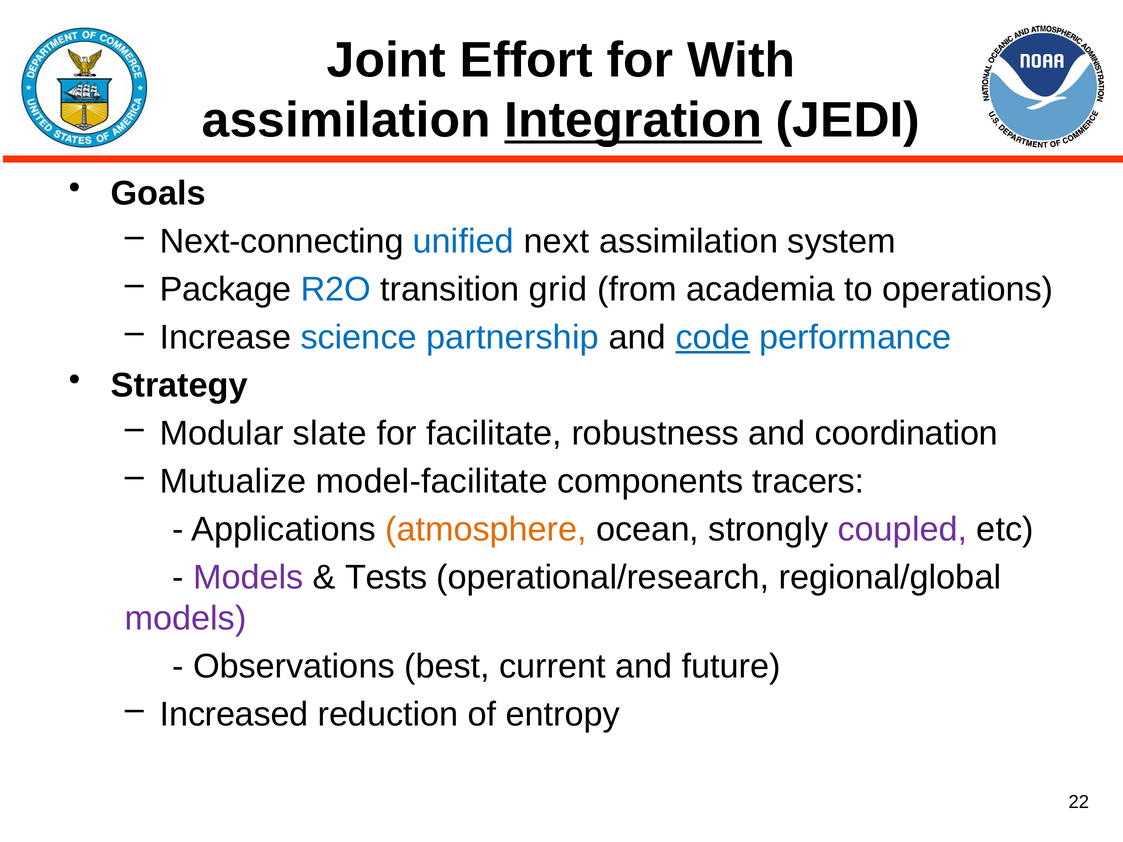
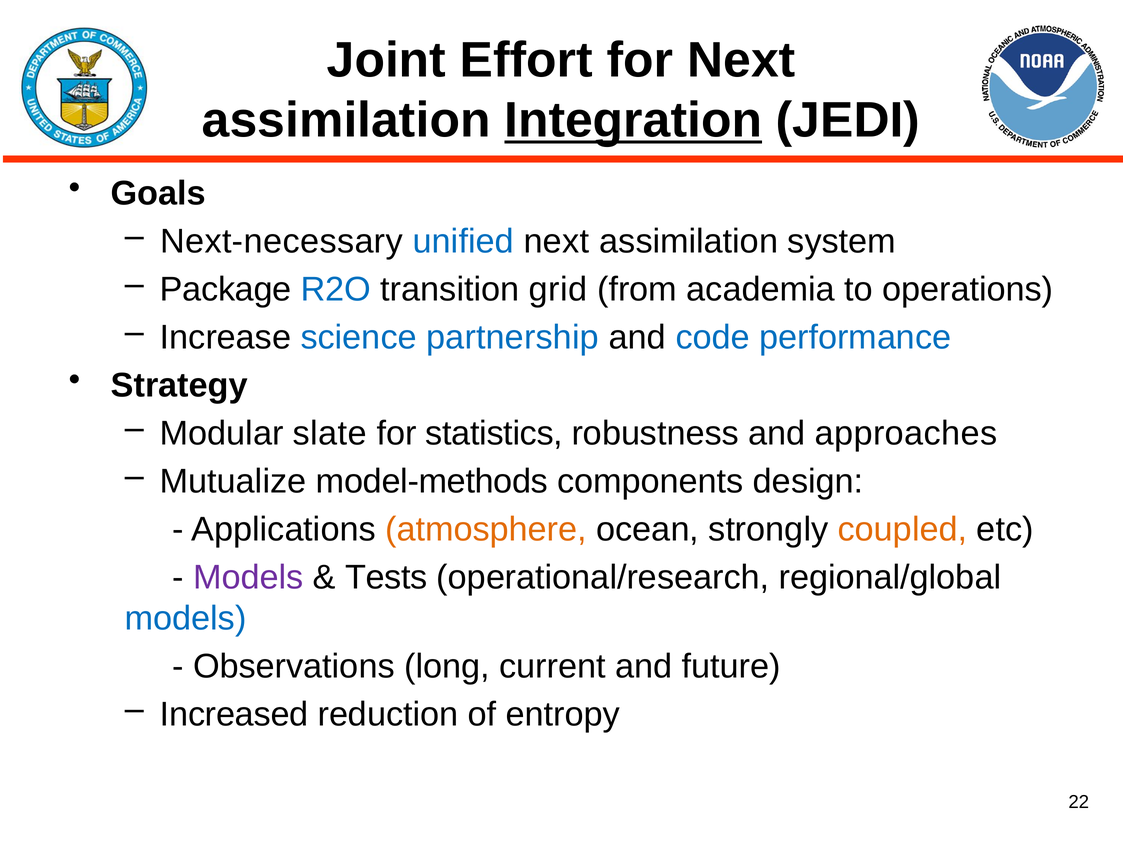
for With: With -> Next (741, 61)
Next-connecting: Next-connecting -> Next-necessary (281, 242)
code underline: present -> none (713, 338)
facilitate: facilitate -> statistics (494, 434)
coordination: coordination -> approaches (906, 434)
model-facilitate: model-facilitate -> model-methods (432, 482)
tracers: tracers -> design (808, 482)
coupled colour: purple -> orange (902, 530)
models colour: purple -> blue (186, 619)
best: best -> long (447, 667)
